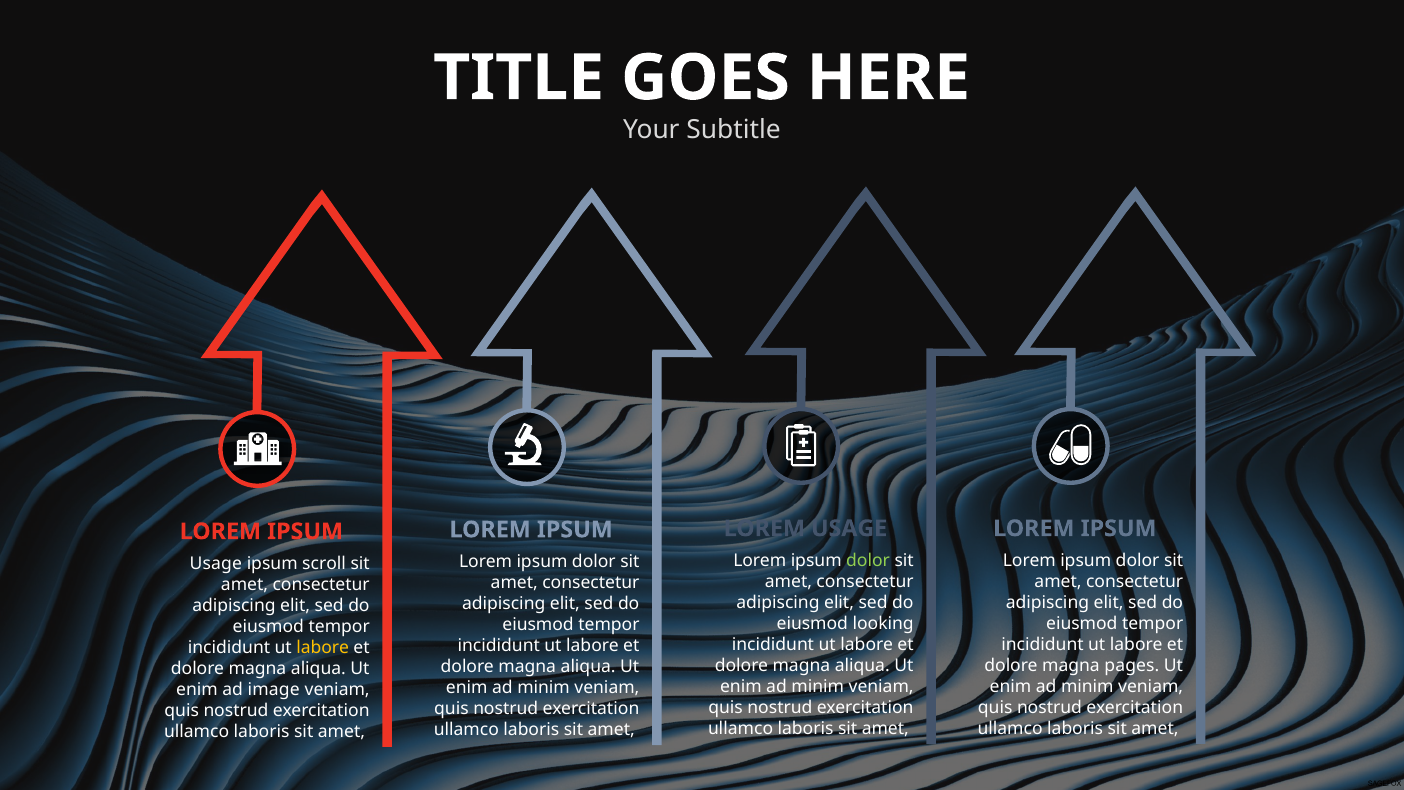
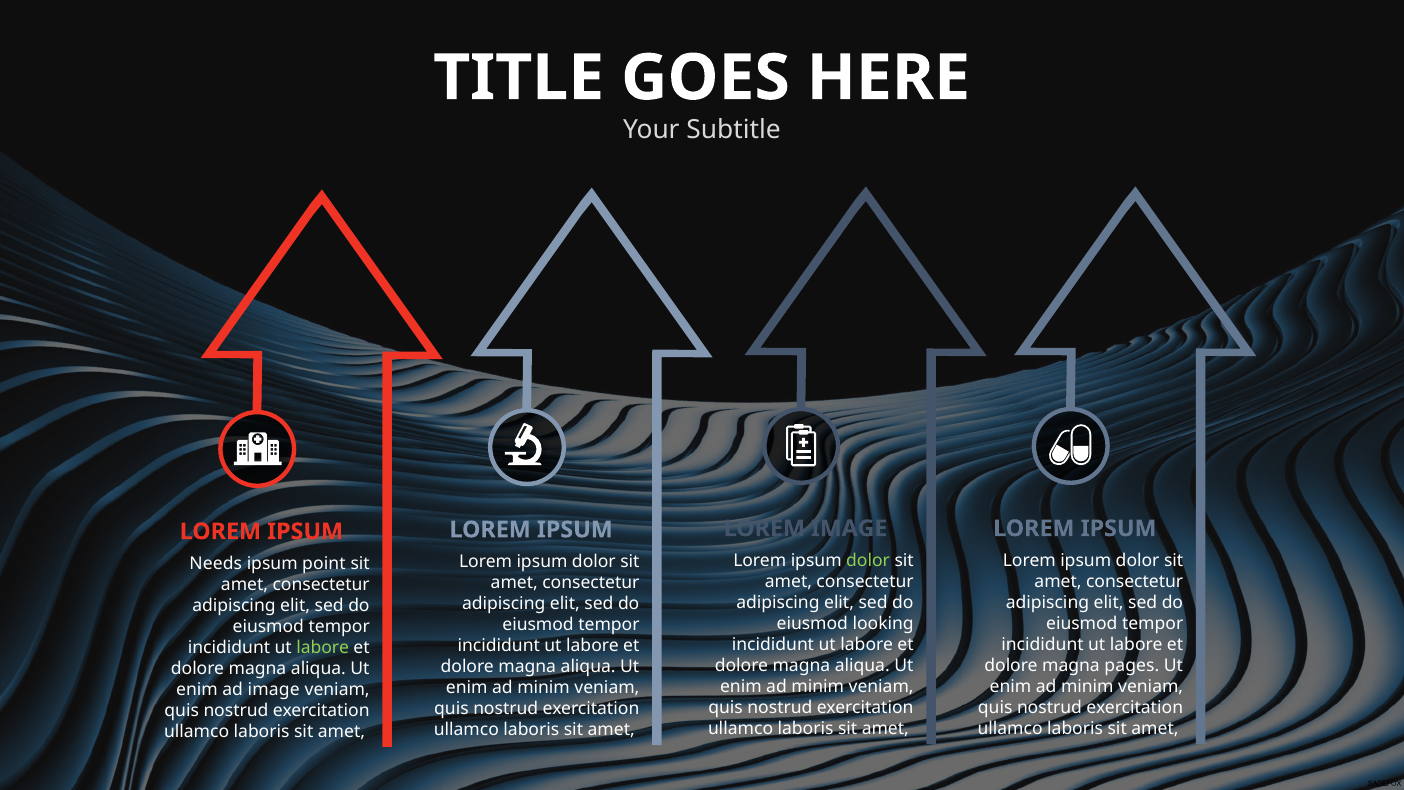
LOREM USAGE: USAGE -> IMAGE (849, 528)
Usage: Usage -> Needs (216, 563)
scroll: scroll -> point (324, 563)
labore colour: yellow -> light green (323, 647)
